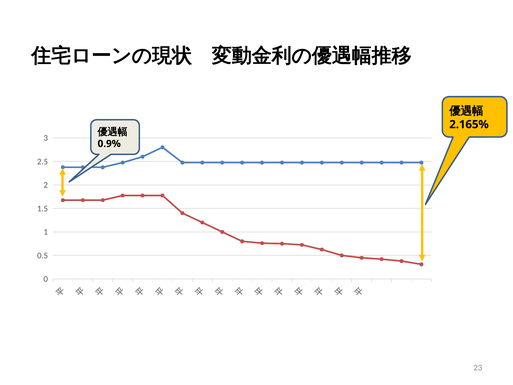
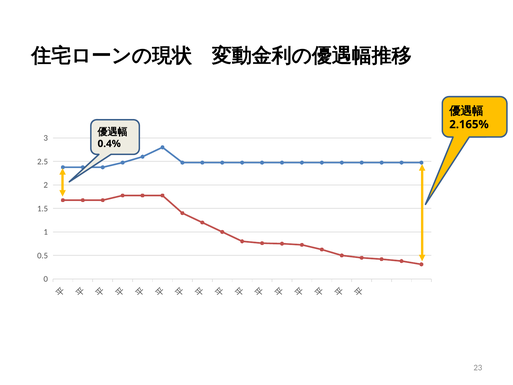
0.9%: 0.9% -> 0.4% (109, 144)
